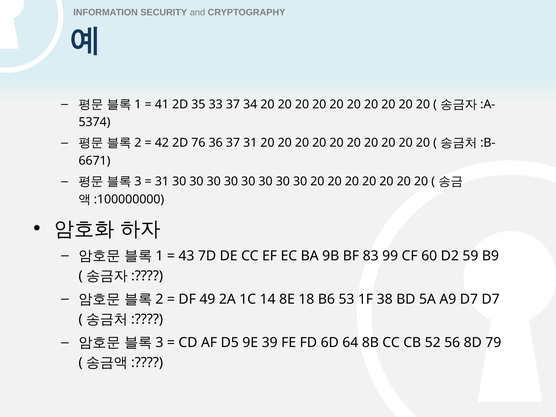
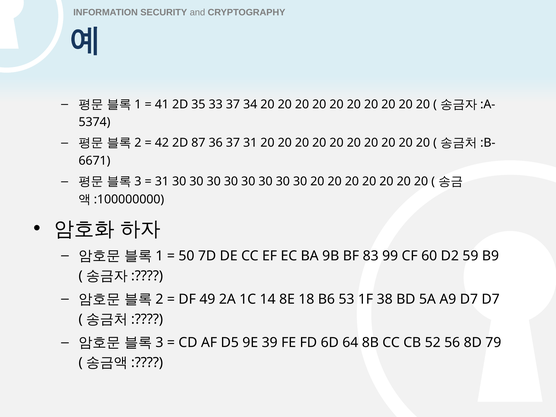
76: 76 -> 87 (198, 143)
43: 43 -> 50 (186, 256)
